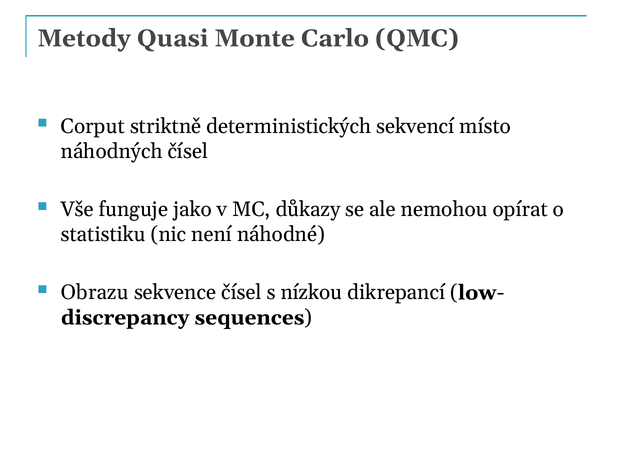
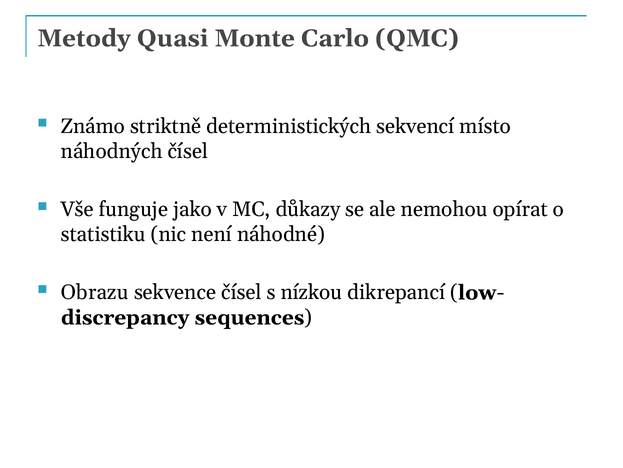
Corput: Corput -> Známo (93, 126)
